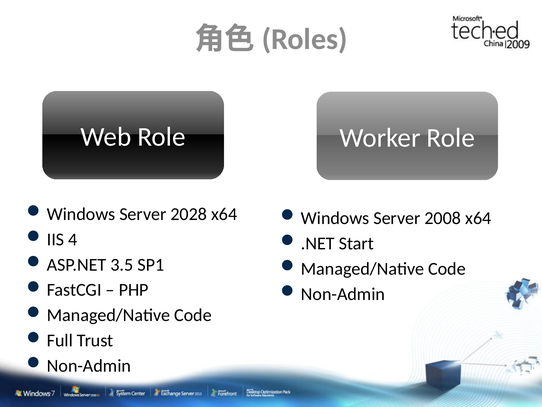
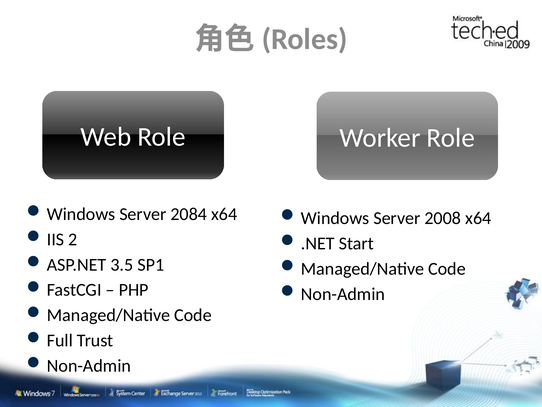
2028: 2028 -> 2084 (189, 214)
4: 4 -> 2 (73, 239)
